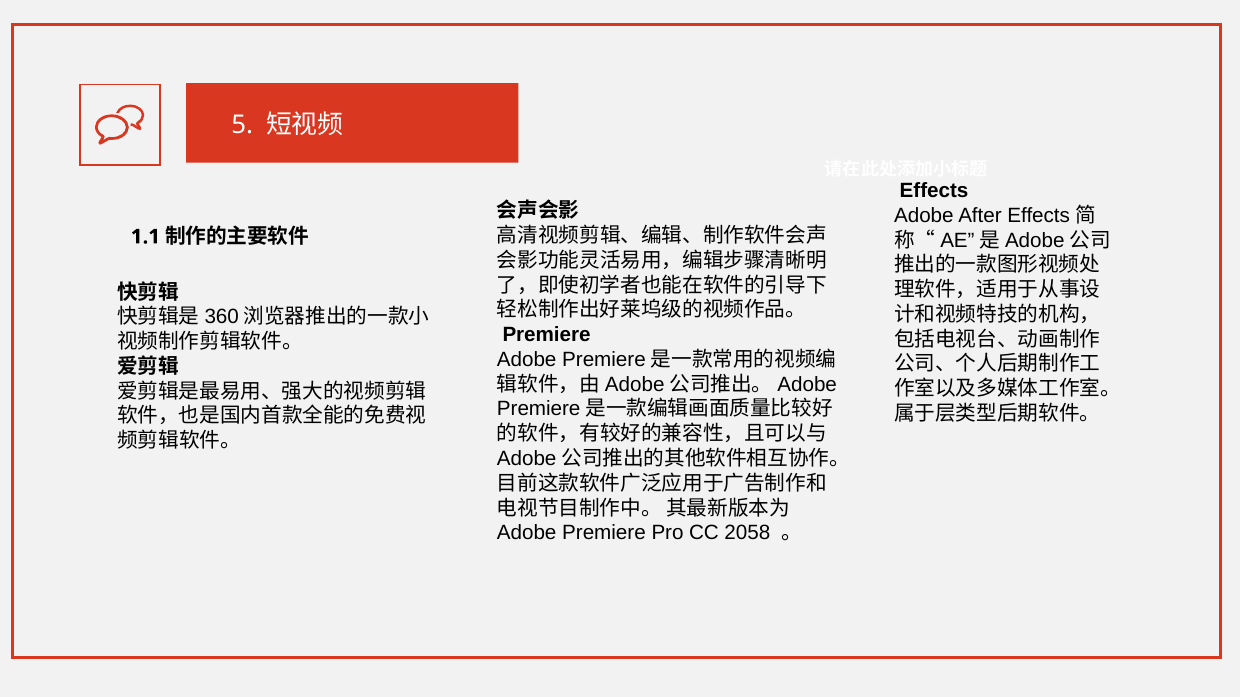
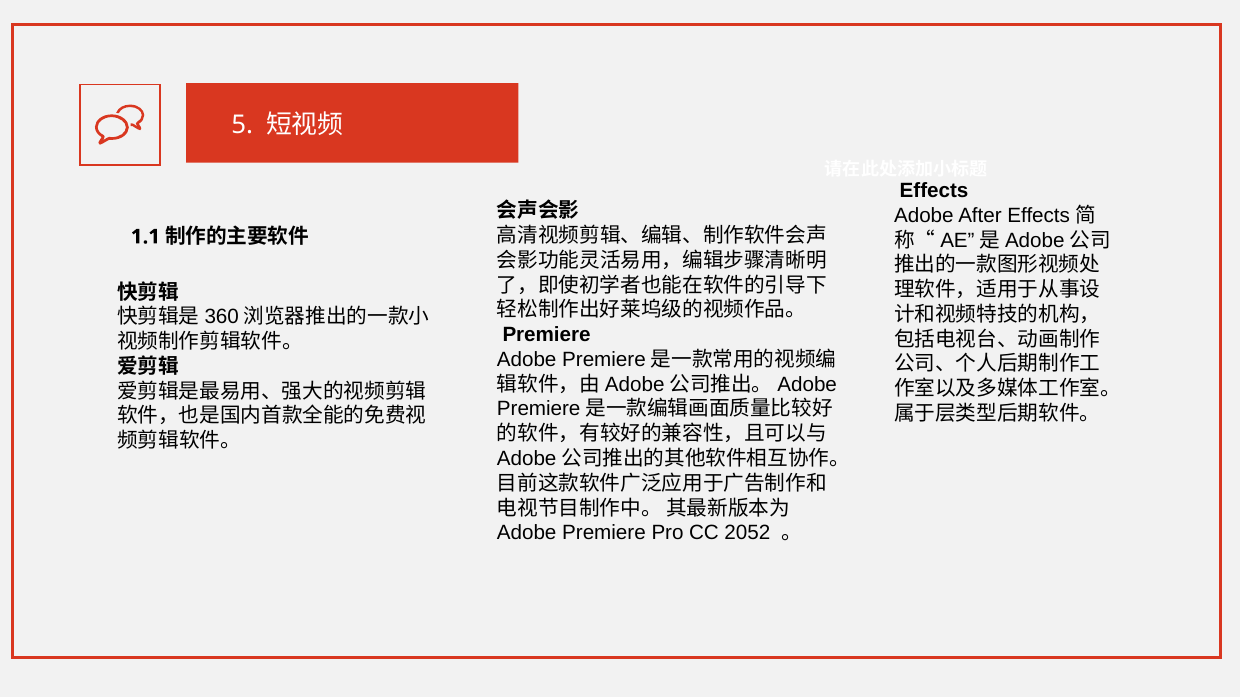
2058: 2058 -> 2052 (747, 533)
